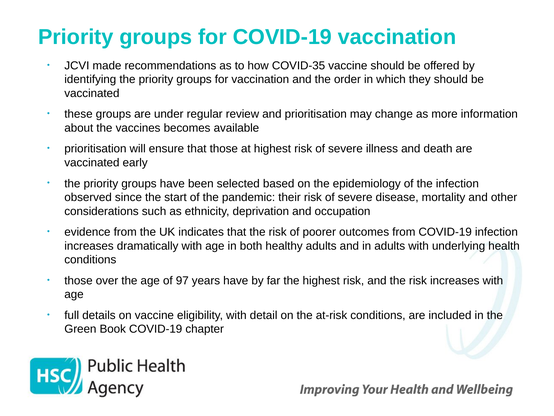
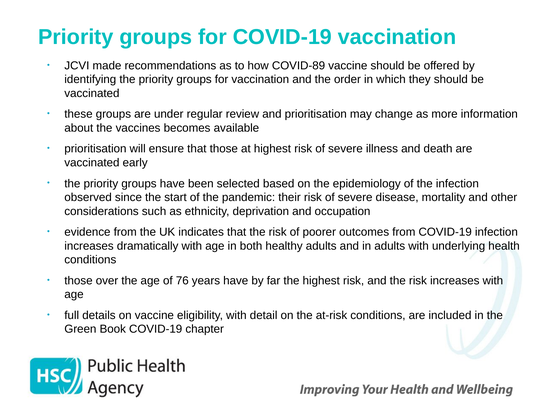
COVID-35: COVID-35 -> COVID-89 (299, 66)
97: 97 -> 76 (182, 280)
